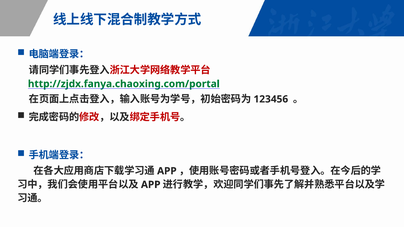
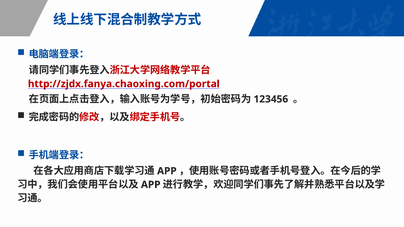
http://zjdx.fanya.chaoxing.com/portal colour: green -> red (124, 84)
